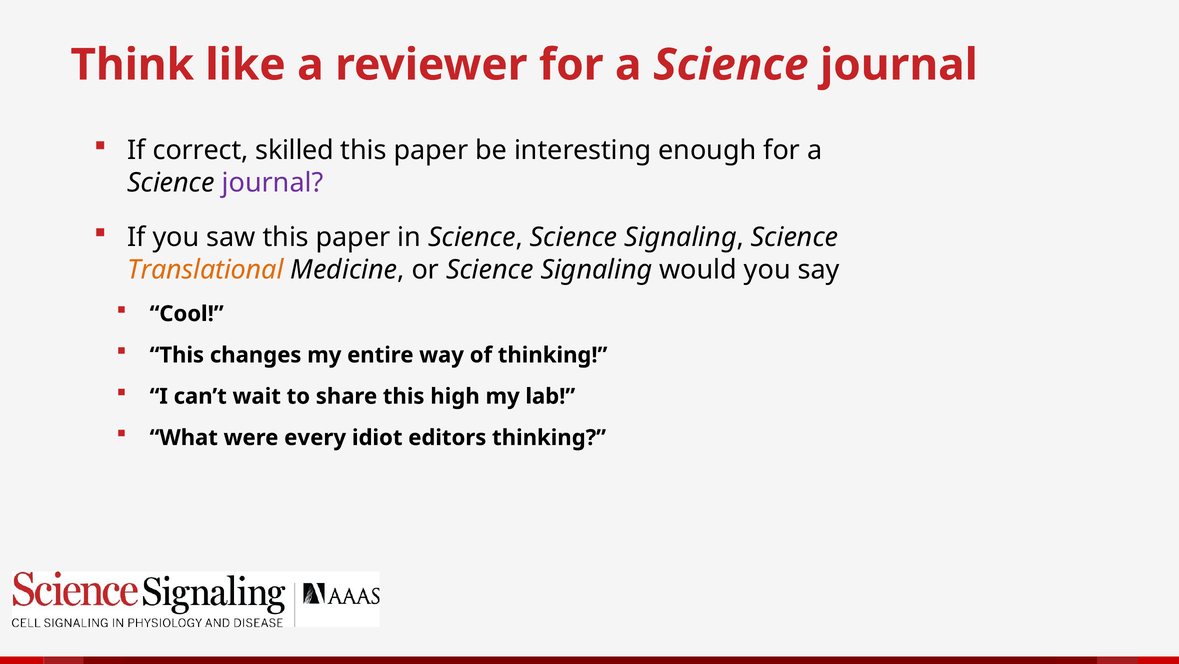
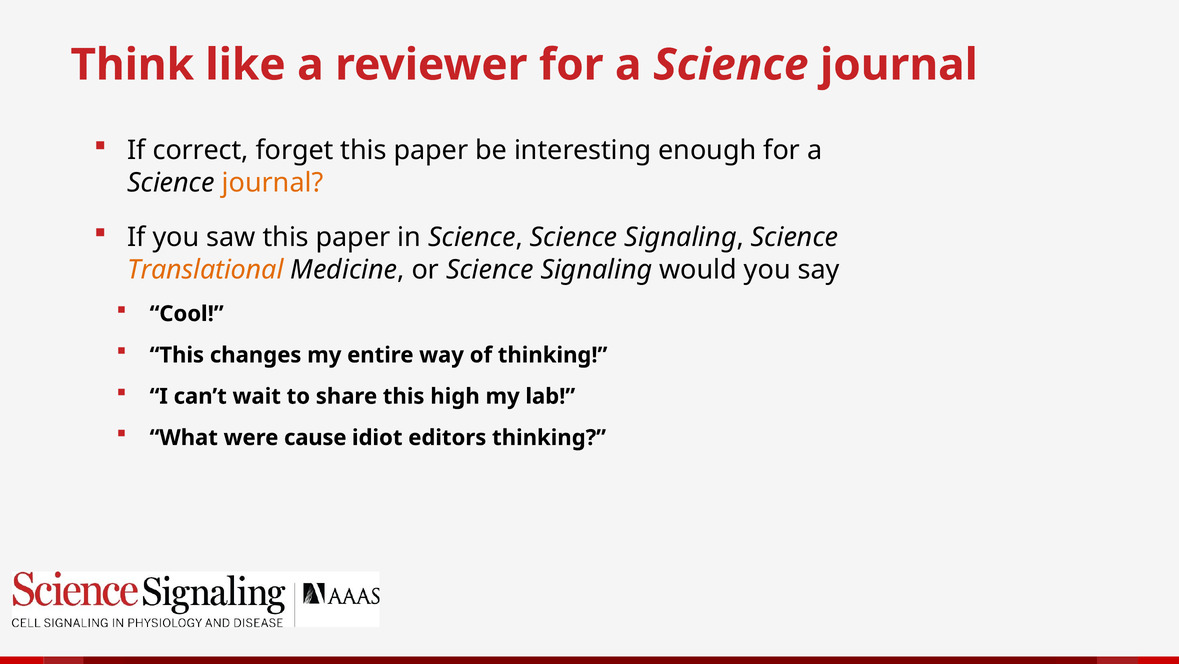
skilled: skilled -> forget (295, 150)
journal colour: purple -> orange (273, 183)
every: every -> cause (315, 437)
